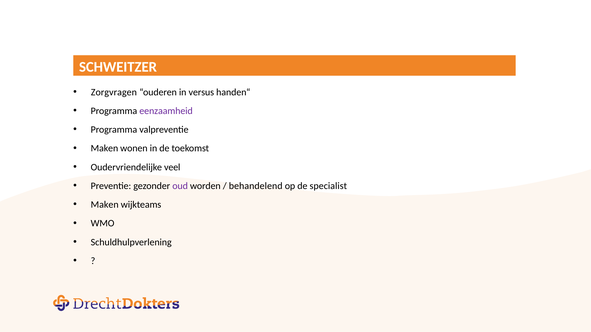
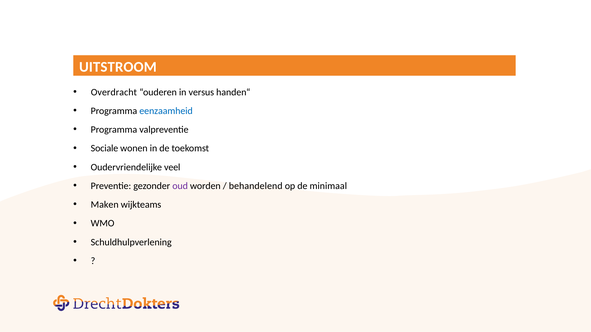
SCHWEITZER: SCHWEITZER -> UITSTROOM (118, 67)
Zorgvragen: Zorgvragen -> Overdracht (114, 92)
eenzaamheid colour: purple -> blue (166, 111)
Maken: Maken -> Sociale (104, 149)
specialist: specialist -> minimaal (328, 186)
